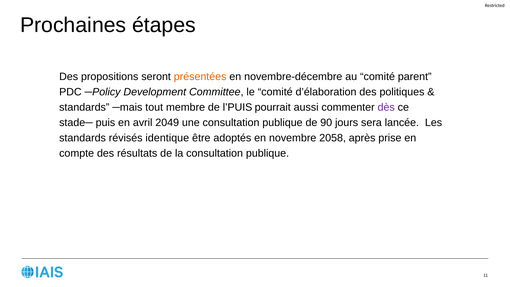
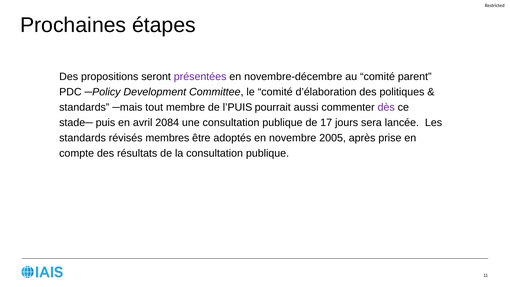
présentées colour: orange -> purple (200, 77)
2049: 2049 -> 2084 (167, 123)
90: 90 -> 17 (326, 123)
identique: identique -> membres (167, 138)
2058: 2058 -> 2005 (333, 138)
